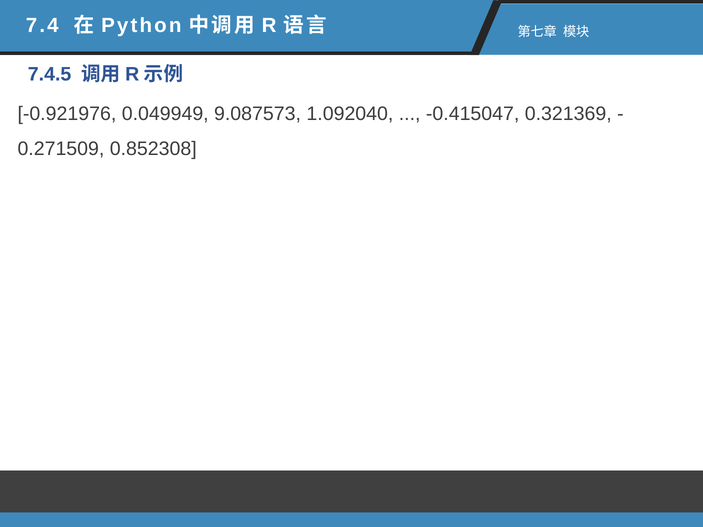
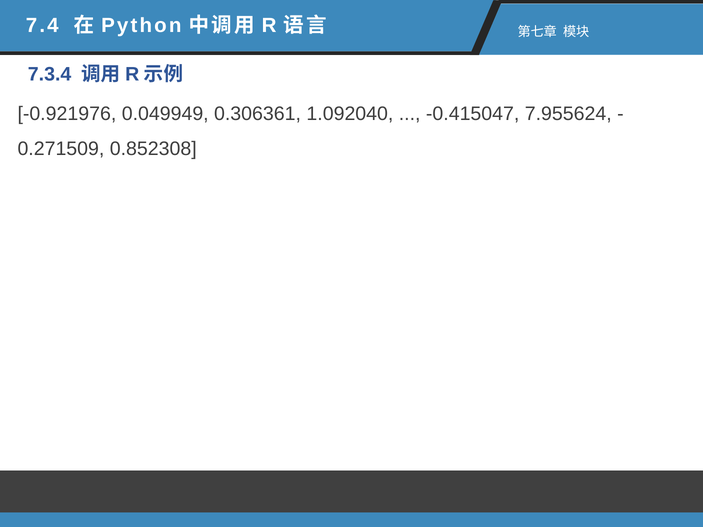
7.4.5: 7.4.5 -> 7.3.4 (50, 74)
9.087573: 9.087573 -> 0.306361 (258, 114)
0.321369: 0.321369 -> 7.955624 (568, 114)
